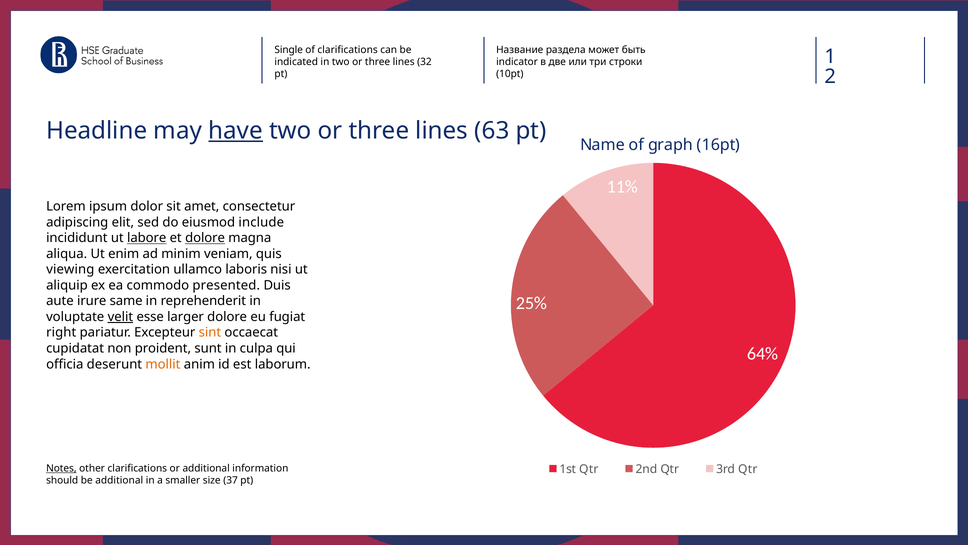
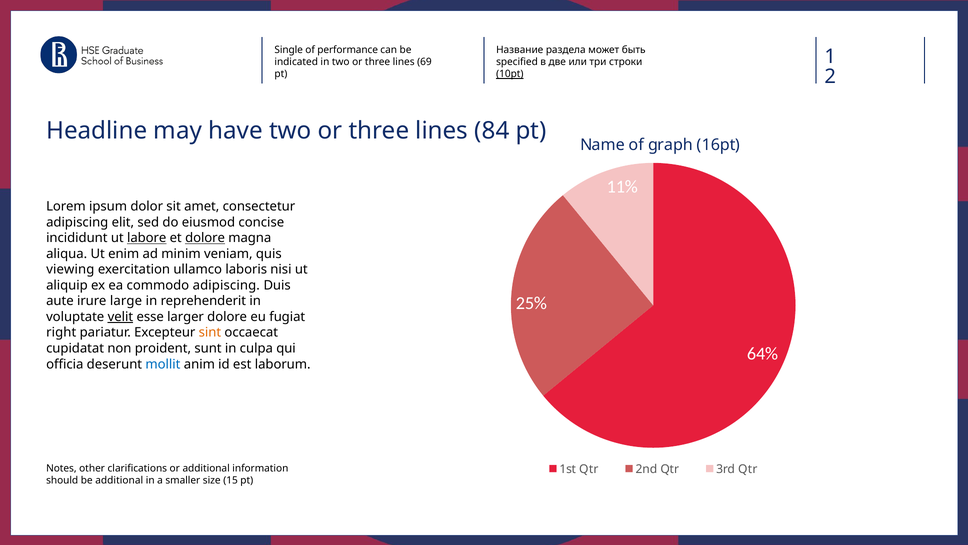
of clarifications: clarifications -> performance (348, 50)
32: 32 -> 69 (424, 62)
indicator: indicator -> specified (517, 62)
10pt underline: none -> present (510, 74)
have underline: present -> none (236, 131)
63: 63 -> 84 (492, 131)
include: include -> concise (261, 222)
commodo presented: presented -> adipiscing (226, 285)
same: same -> large (126, 301)
mollit colour: orange -> blue (163, 364)
Notes underline: present -> none (61, 468)
37: 37 -> 15 (231, 480)
